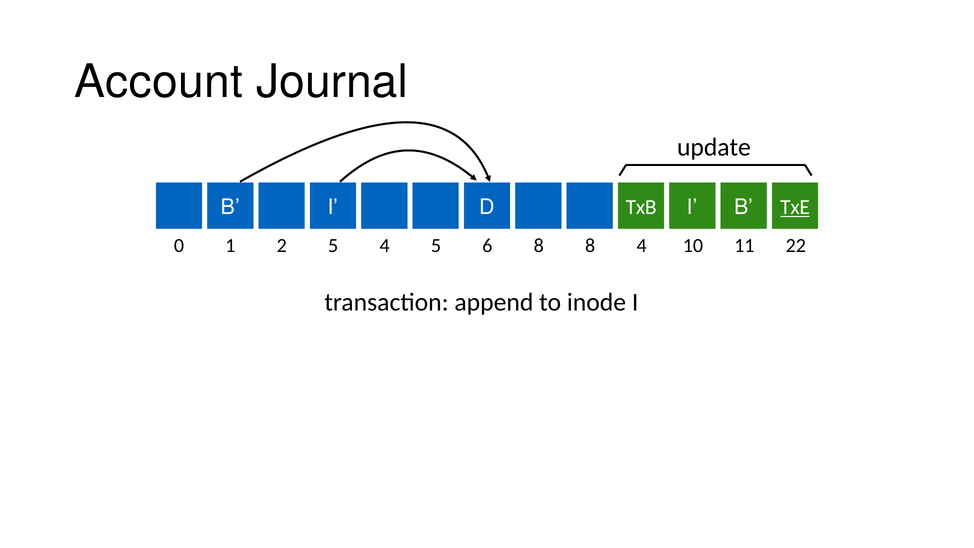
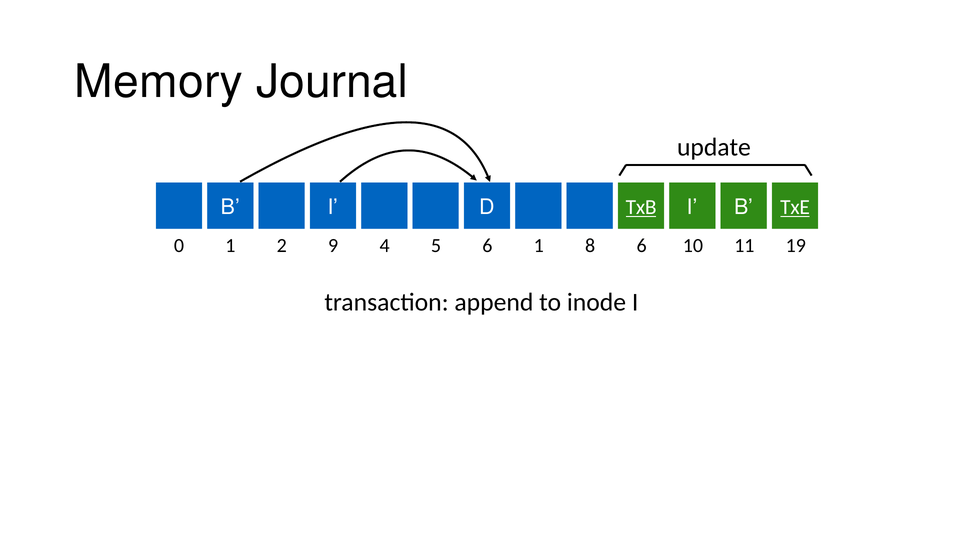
Account: Account -> Memory (159, 82)
TxB underline: none -> present (641, 207)
2 5: 5 -> 9 (333, 246)
4 8: 8 -> 1 (539, 246)
8 4: 4 -> 6 (642, 246)
22: 22 -> 19 (796, 246)
